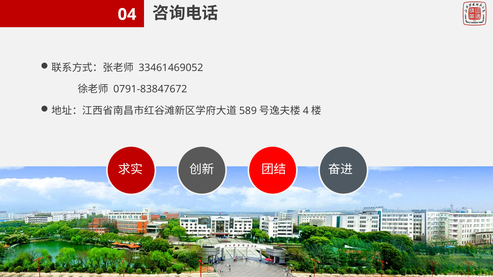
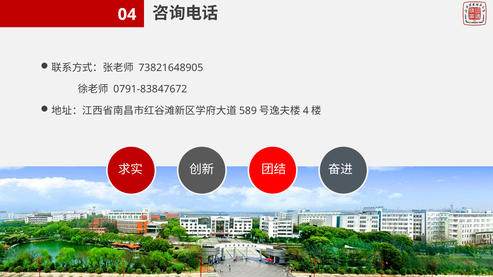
33461469052: 33461469052 -> 73821648905 (171, 68)
